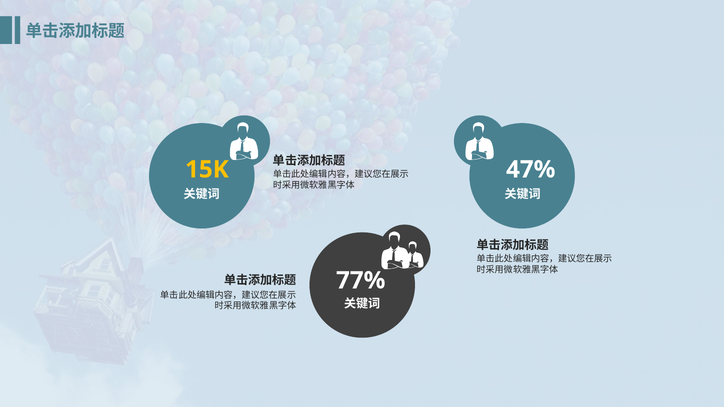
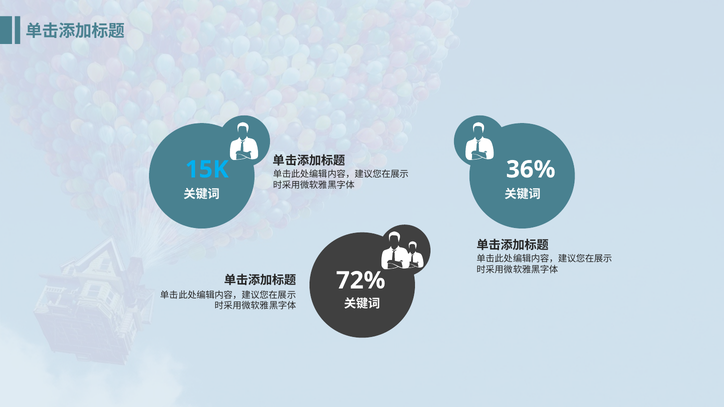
15K colour: yellow -> light blue (207, 170)
47%: 47% -> 36% (531, 170)
77%: 77% -> 72% (361, 281)
